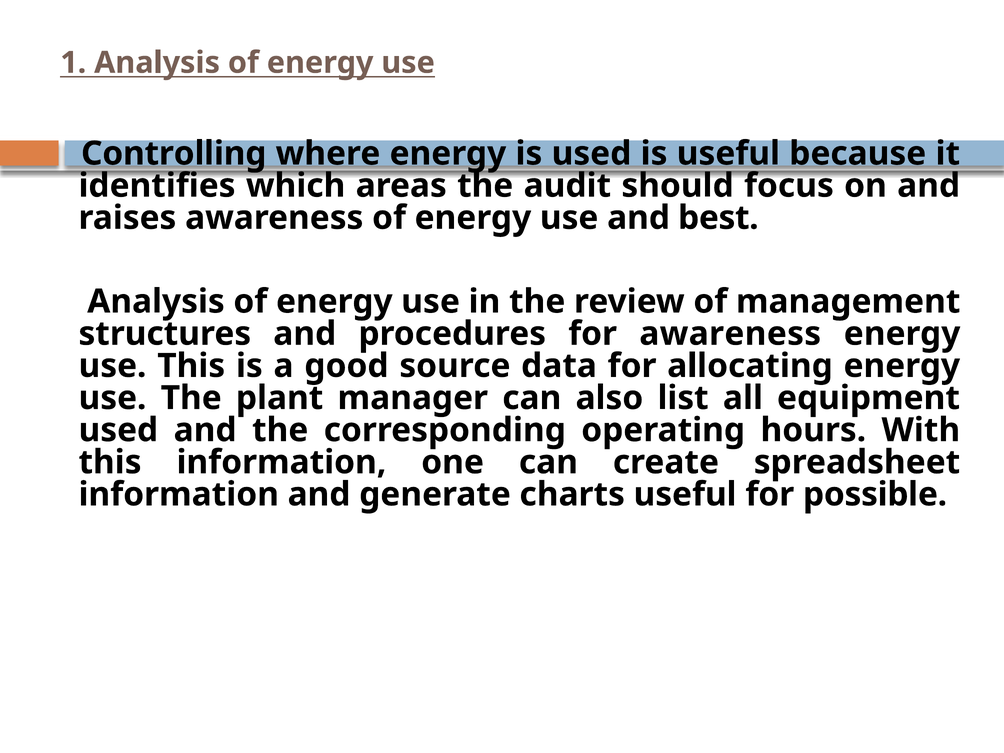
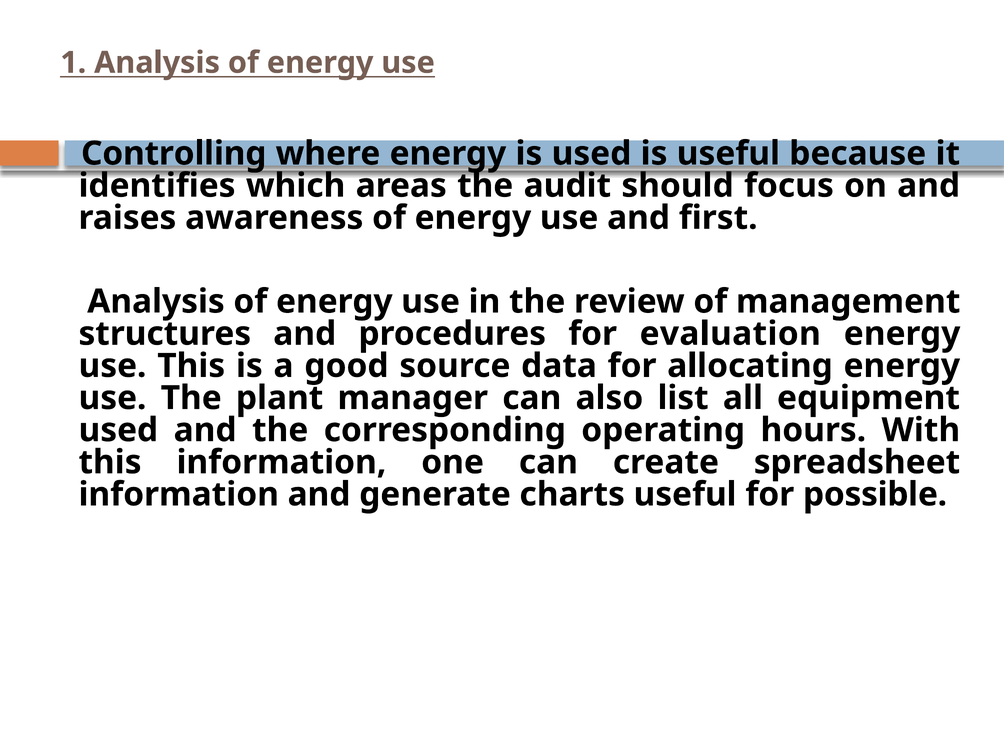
best: best -> first (718, 218)
for awareness: awareness -> evaluation (730, 334)
